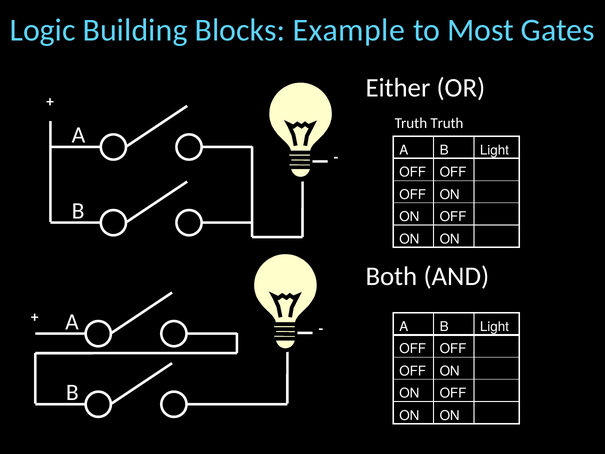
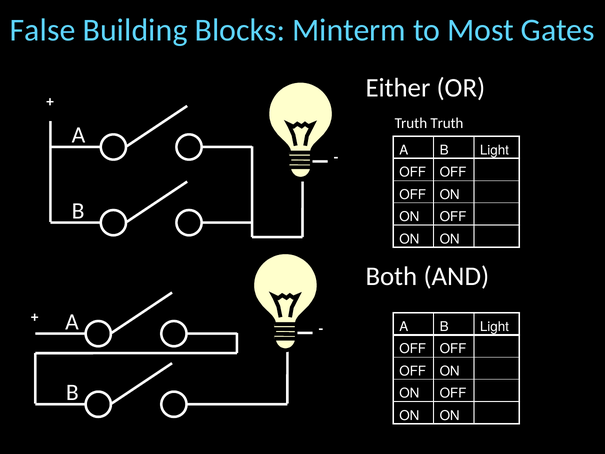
Logic: Logic -> False (43, 30)
Example: Example -> Minterm (349, 30)
